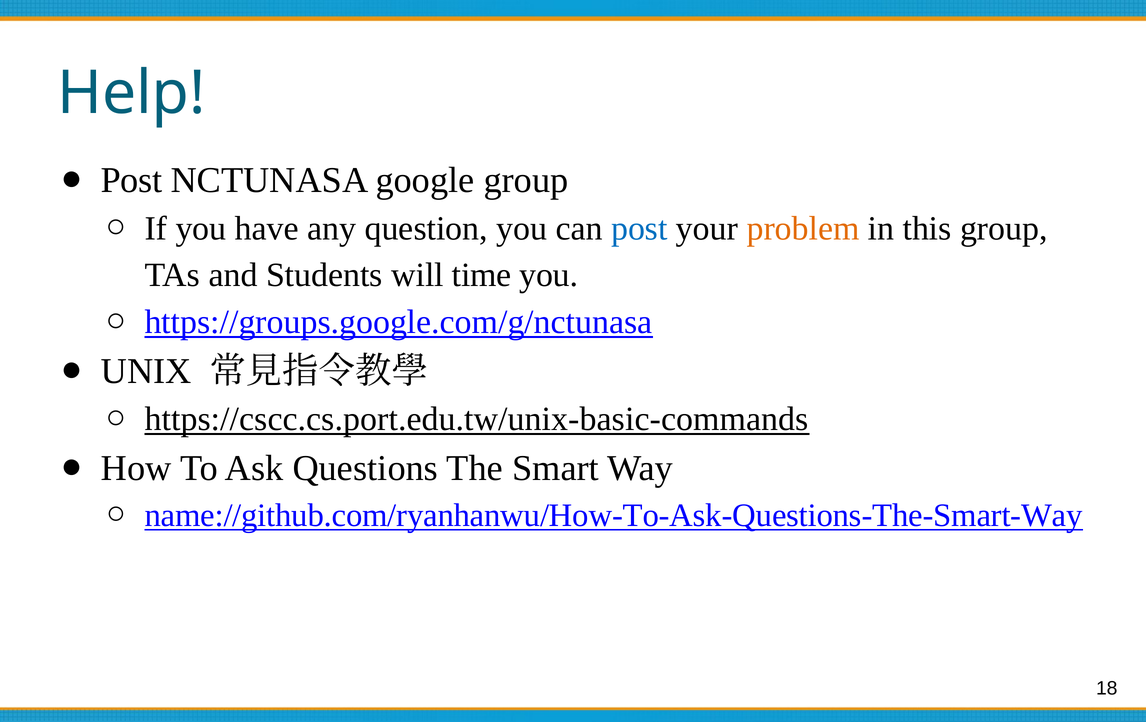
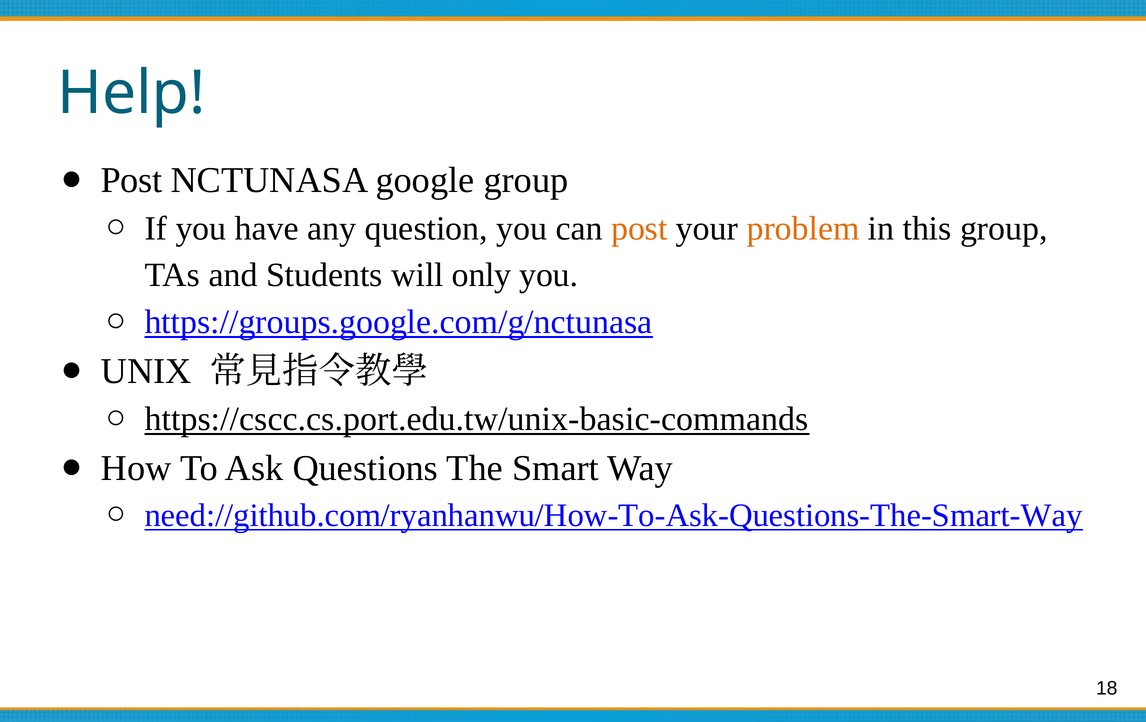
post colour: blue -> orange (639, 228)
time: time -> only (482, 275)
name://github.com/ryanhanwu/How-To-Ask-Questions-The-Smart-Way: name://github.com/ryanhanwu/How-To-Ask-Questions-The-Smart-Way -> need://github.com/ryanhanwu/How-To-Ask-Questions-The-Smart-Way (613, 515)
